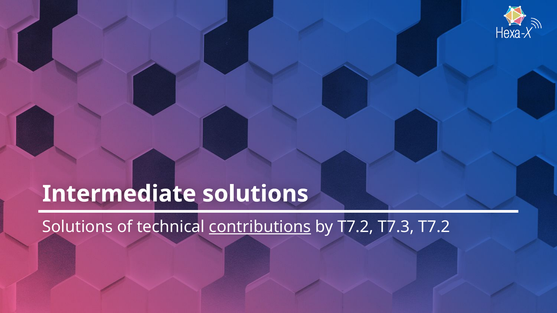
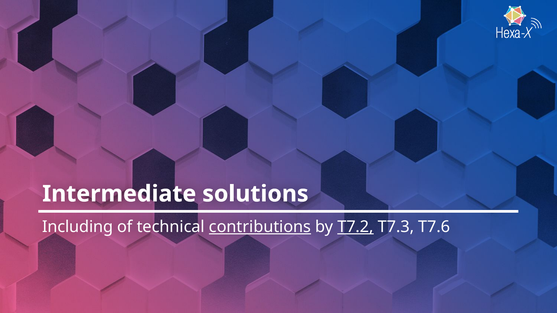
Solutions: Solutions -> Including (78, 227)
T7.2 underline: none -> present (355, 227)
T7.3 T7.2: T7.2 -> T7.6 (434, 227)
